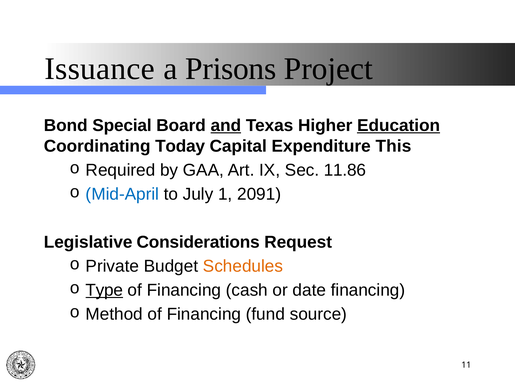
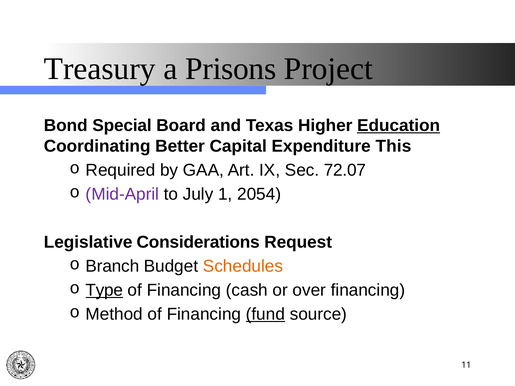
Issuance: Issuance -> Treasury (100, 69)
and underline: present -> none (226, 126)
Today: Today -> Better (180, 146)
11.86: 11.86 -> 72.07 (345, 170)
Mid-April colour: blue -> purple (122, 194)
2091: 2091 -> 2054 (259, 194)
Private: Private -> Branch (112, 266)
date: date -> over (309, 290)
fund underline: none -> present (265, 314)
